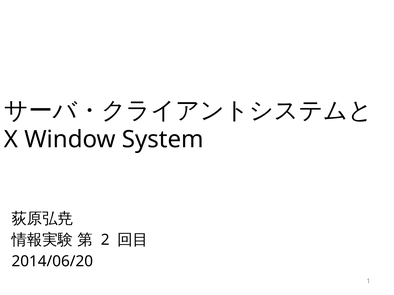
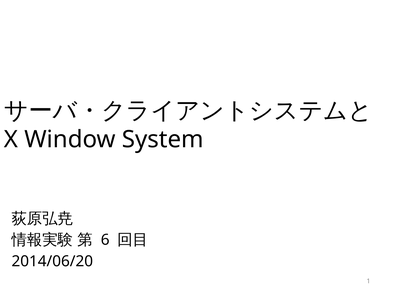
2: 2 -> 6 (105, 240)
